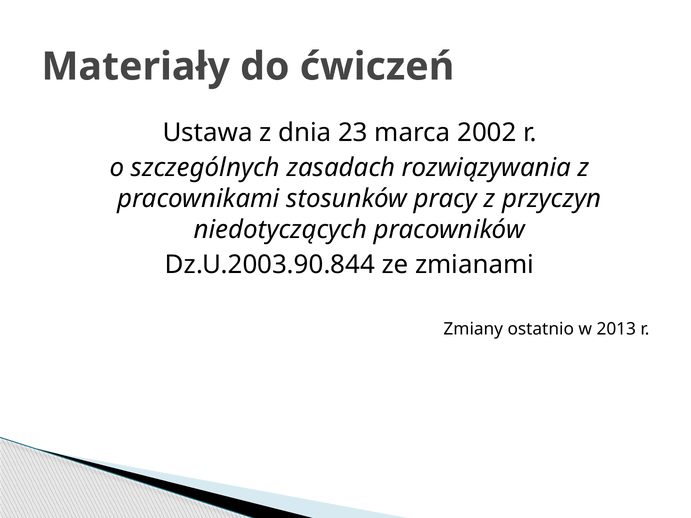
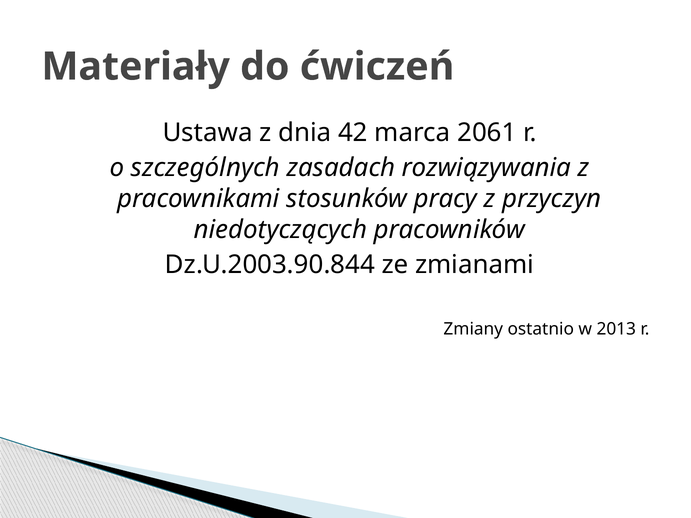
23: 23 -> 42 (353, 133)
2002: 2002 -> 2061 (487, 133)
